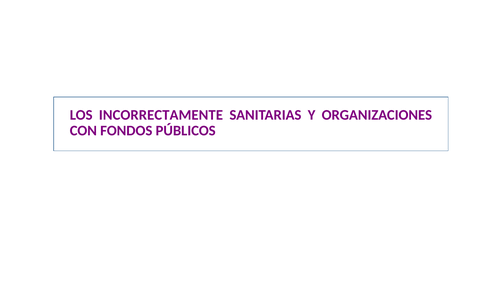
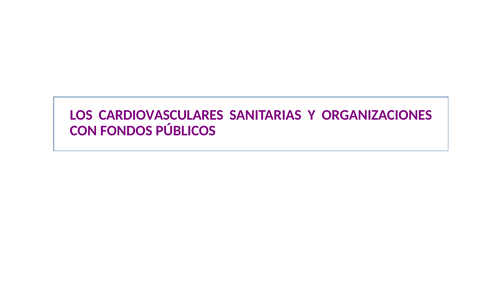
INCORRECTAMENTE: INCORRECTAMENTE -> CARDIOVASCULARES (161, 115)
